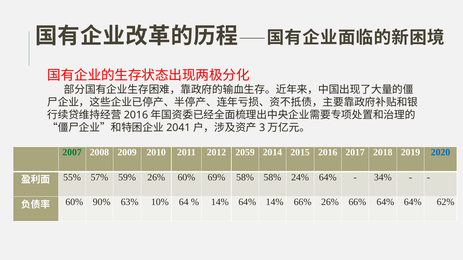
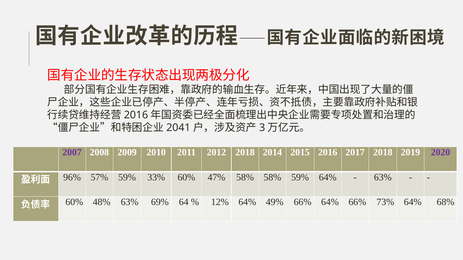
2007 colour: green -> purple (72, 153)
2012 2059: 2059 -> 2018 (245, 153)
2020 colour: blue -> purple (441, 153)
55%: 55% -> 96% (72, 178)
59% 26%: 26% -> 33% (156, 178)
69%: 69% -> 47% (216, 178)
58% 24%: 24% -> 59% (300, 178)
34%: 34% -> 63% (383, 178)
90%: 90% -> 48% (102, 202)
10%: 10% -> 69% (160, 202)
14%: 14% -> 12% (220, 202)
64% 14%: 14% -> 49% (275, 202)
66% 26%: 26% -> 64% (330, 202)
66% 64%: 64% -> 73% (385, 202)
62%: 62% -> 68% (446, 202)
